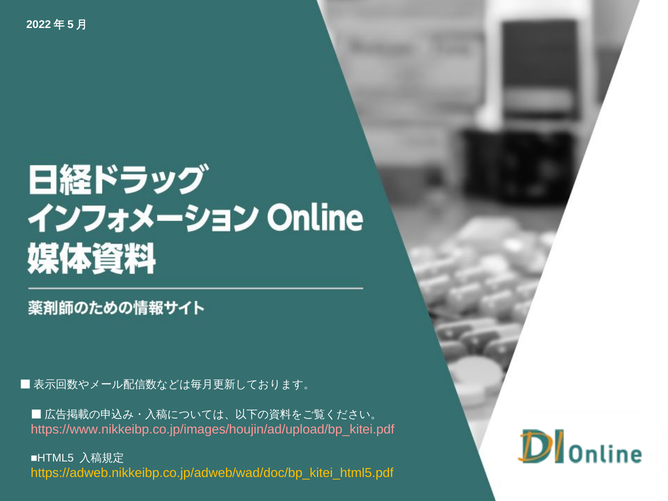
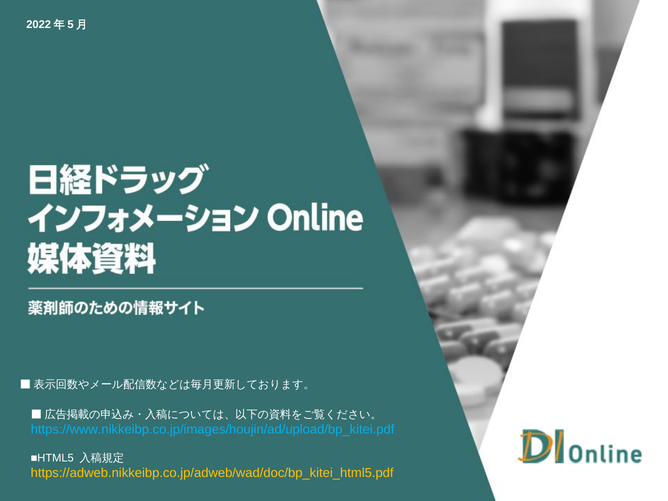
https://www.nikkeibp.co.jp/images/houjin/ad/upload/bp_kitei.pdf colour: pink -> light blue (213, 429)
